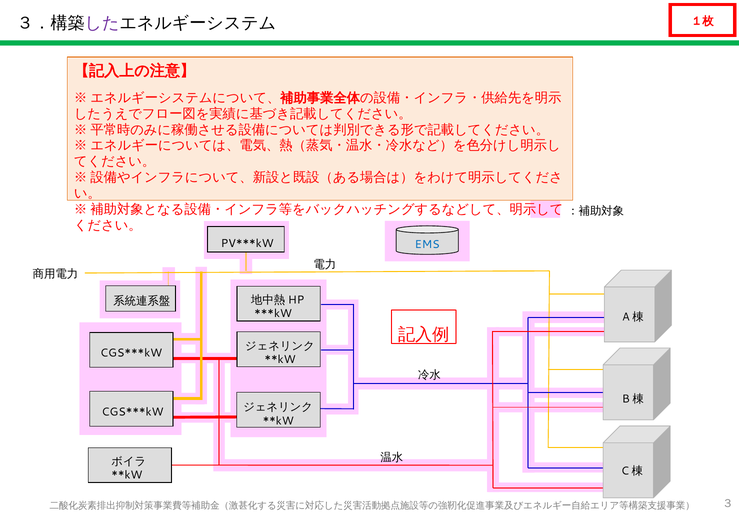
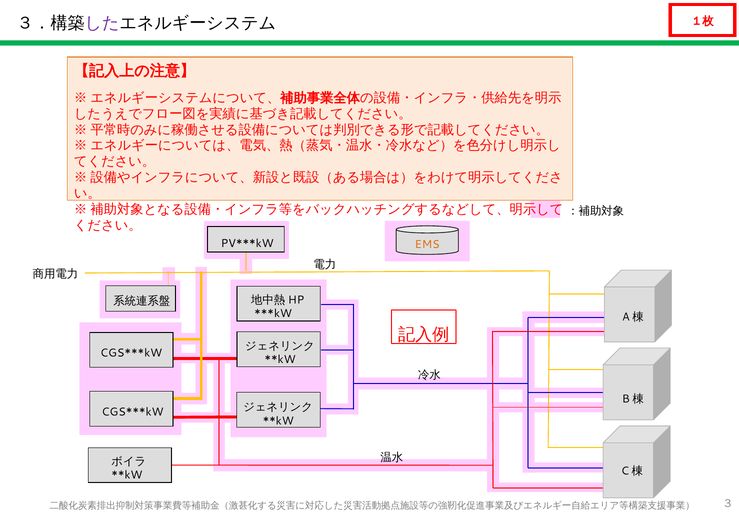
EMS colour: blue -> orange (427, 244)
